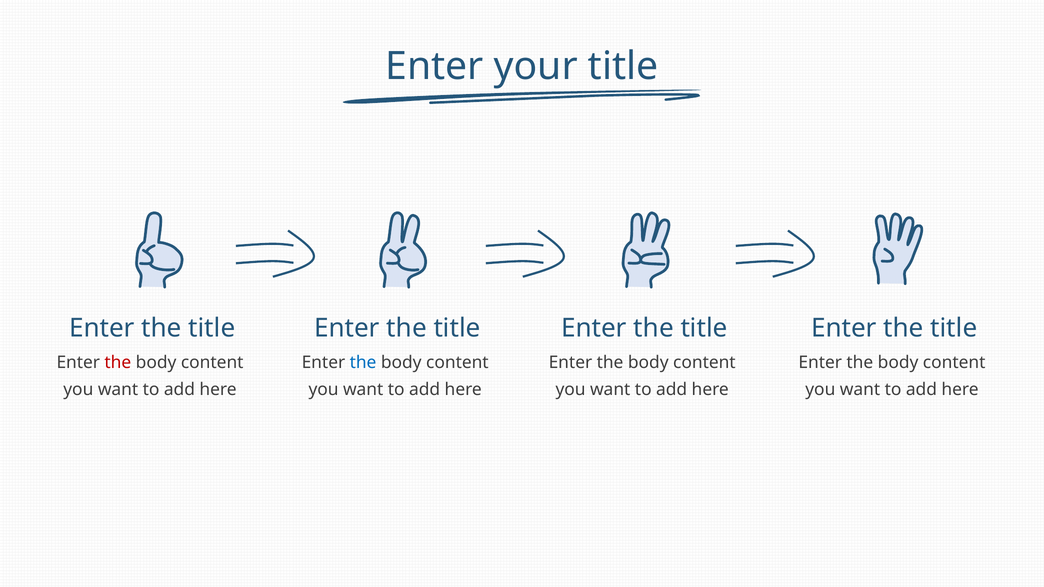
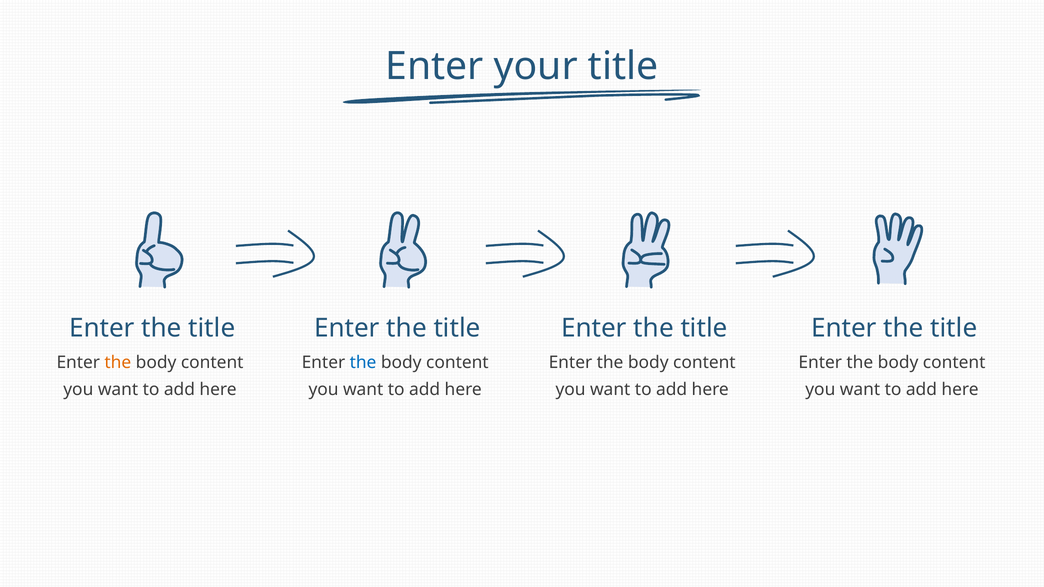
the colour: red -> orange (118, 363)
